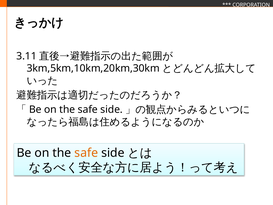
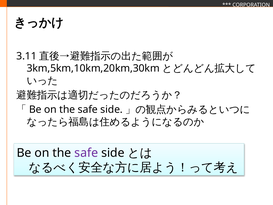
safe colour: orange -> purple (86, 153)
